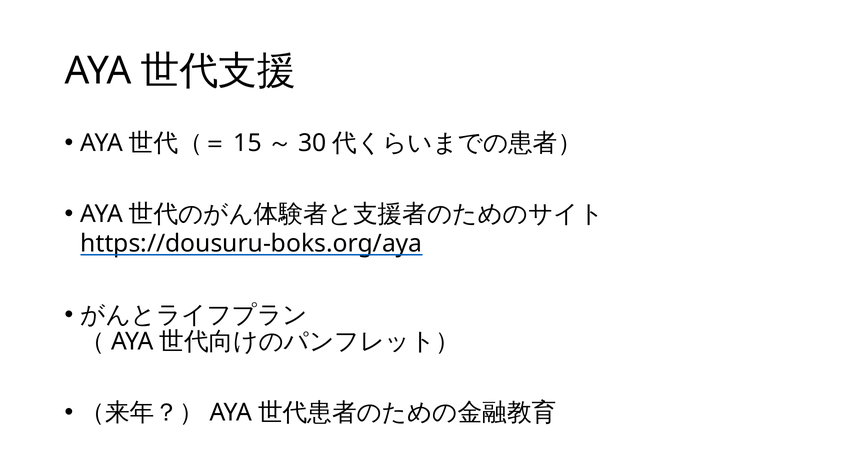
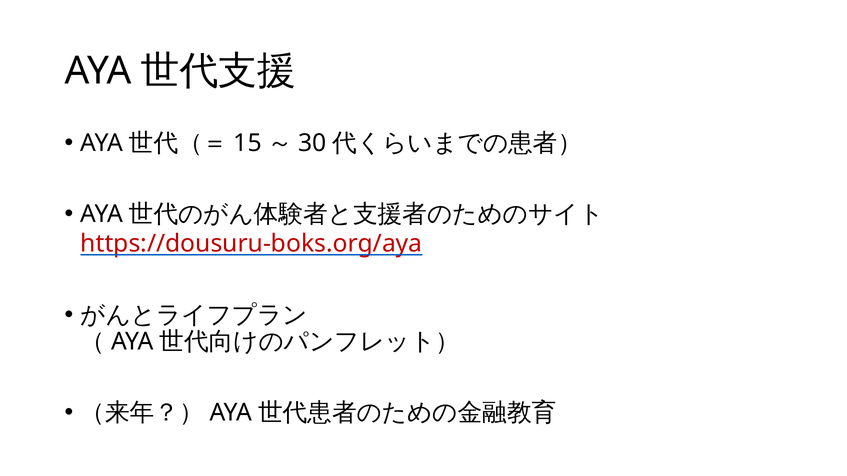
https://dousuru-boks.org/aya colour: black -> red (251, 244)
